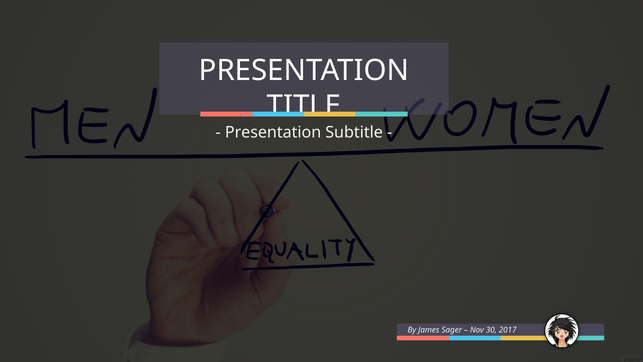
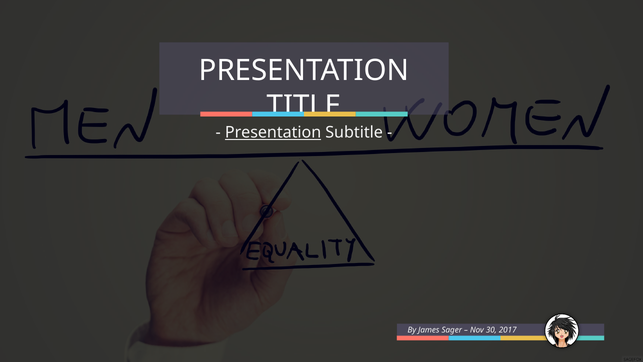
Presentation underline: none -> present (273, 132)
